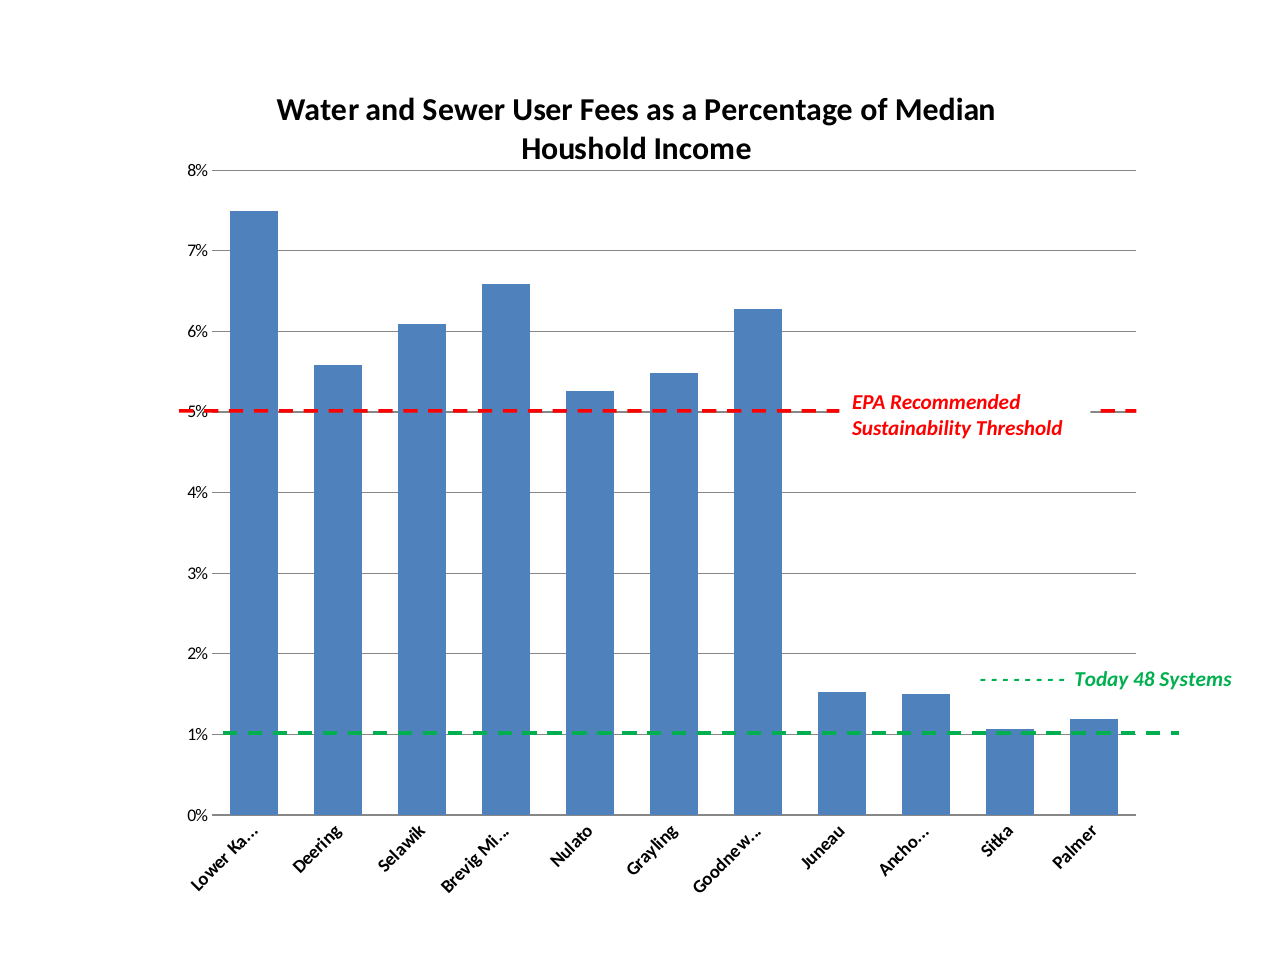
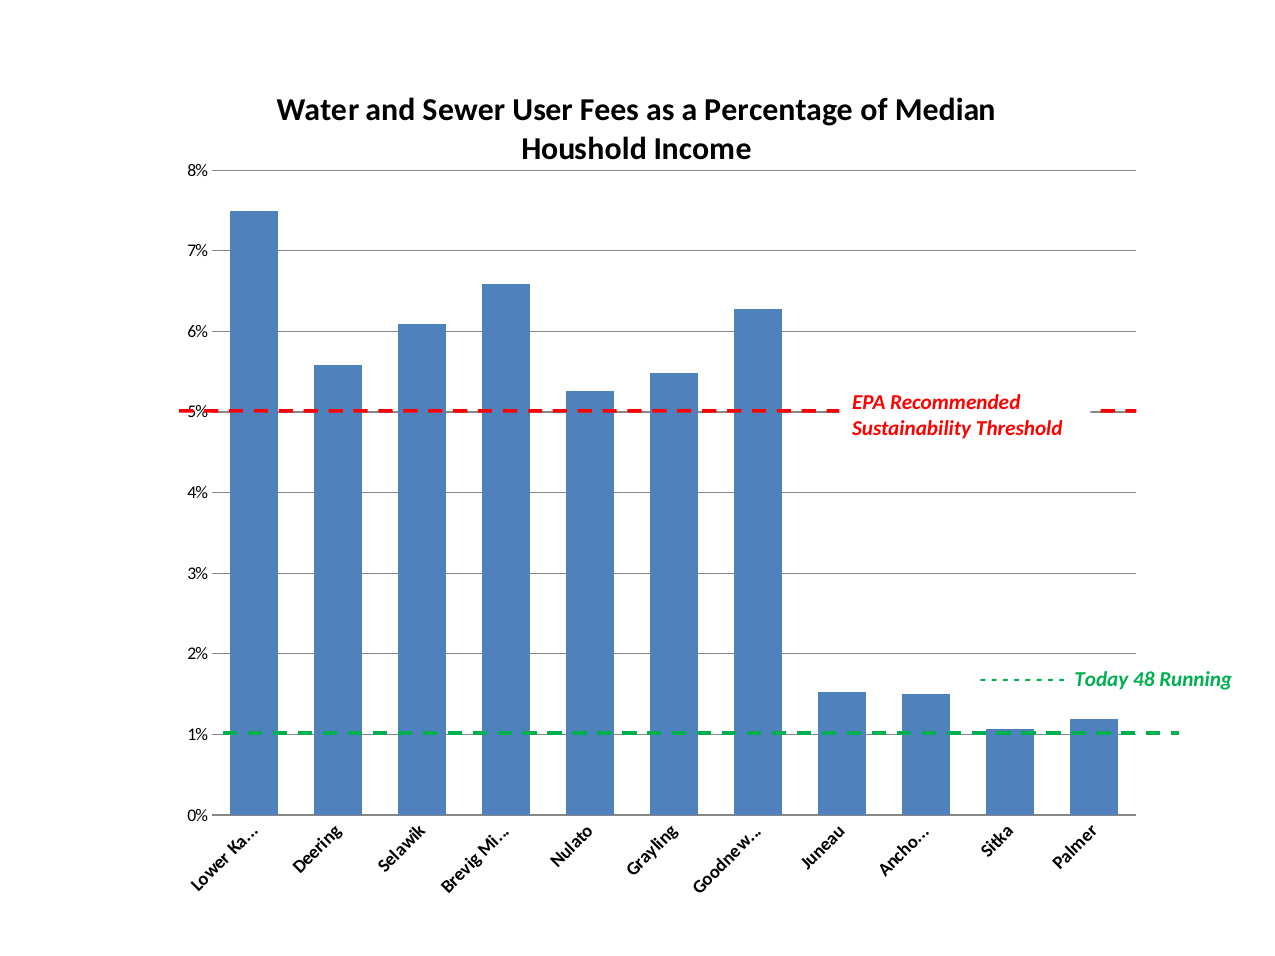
Systems: Systems -> Running (1196, 679)
